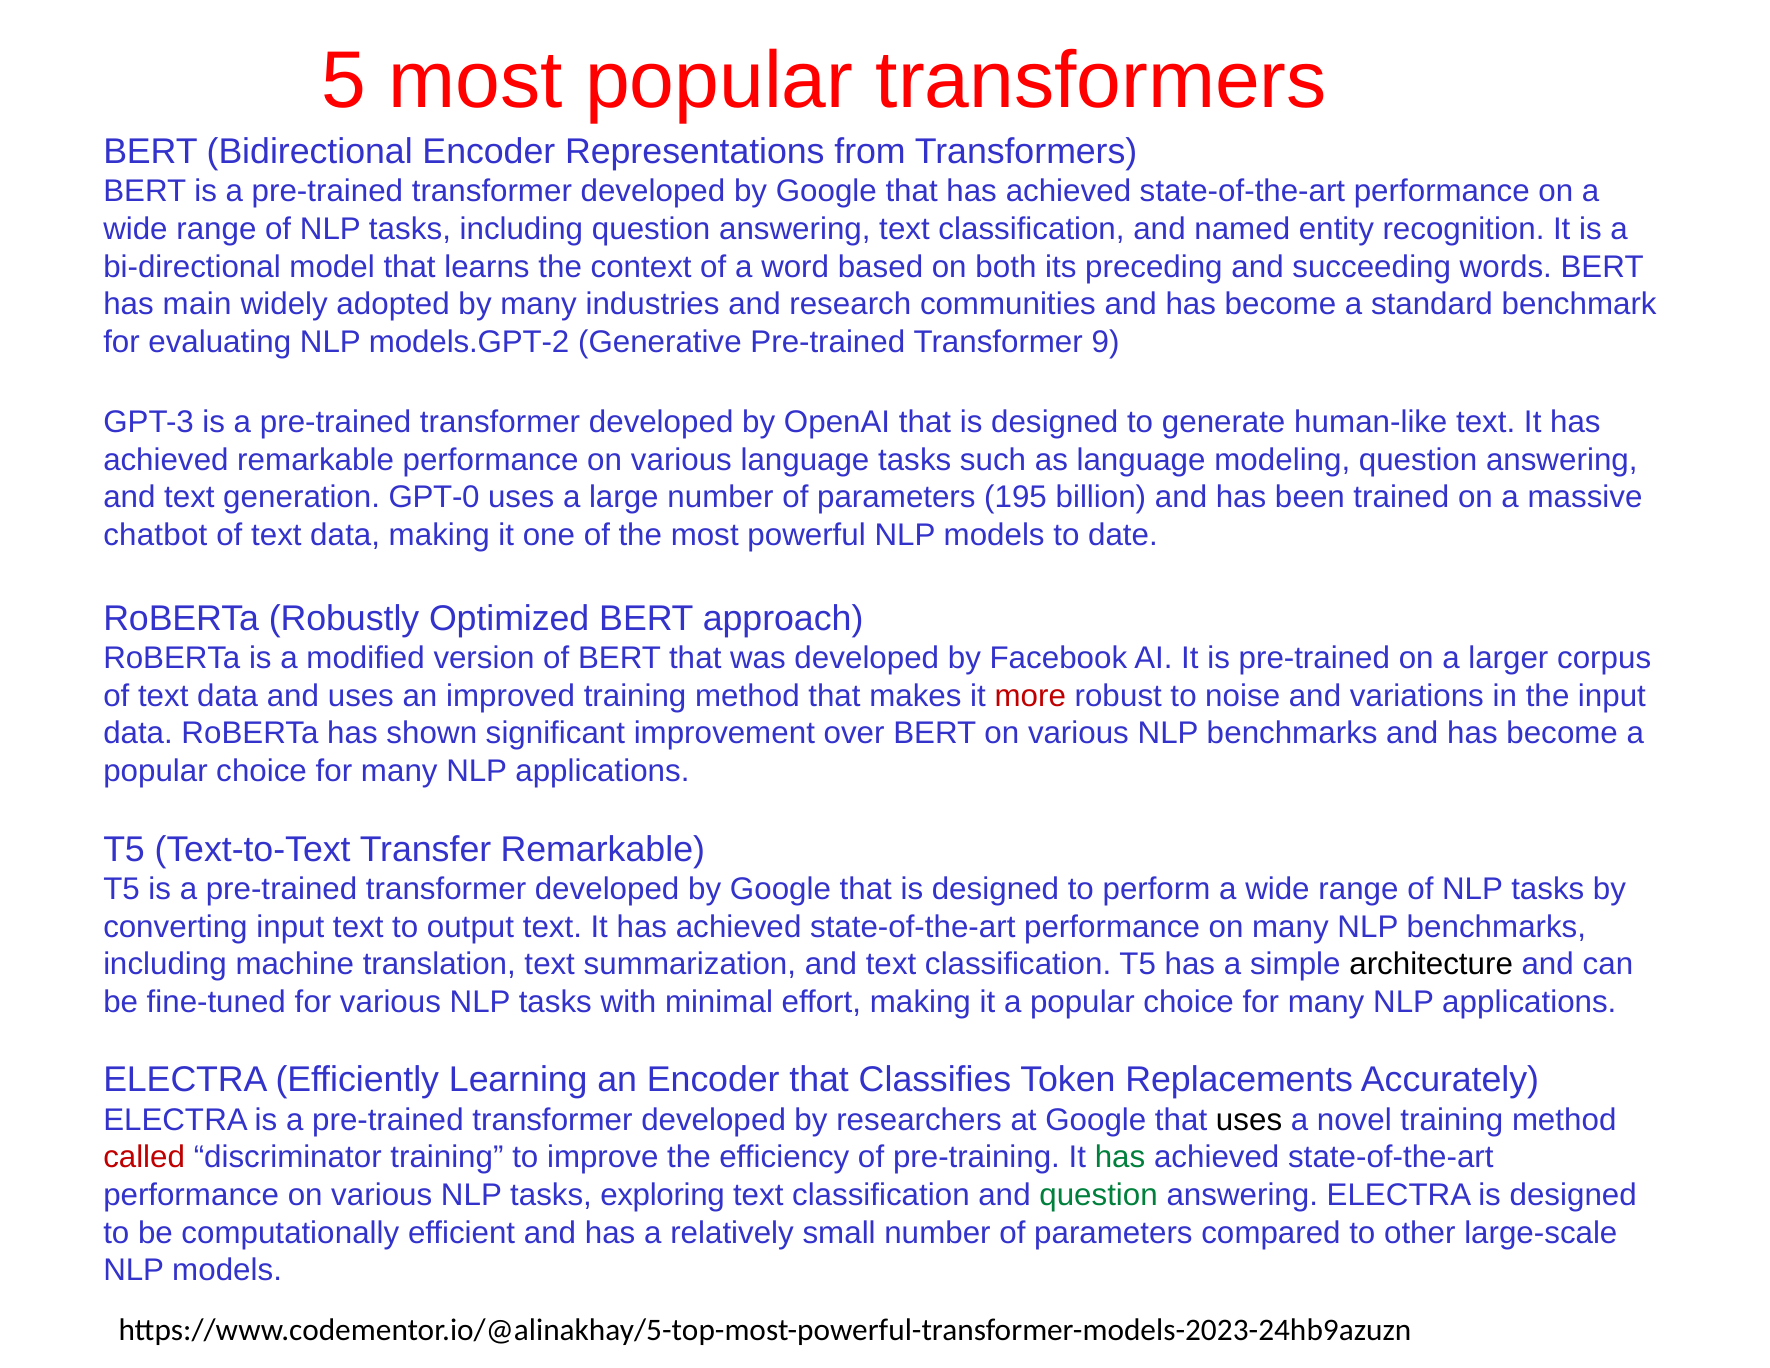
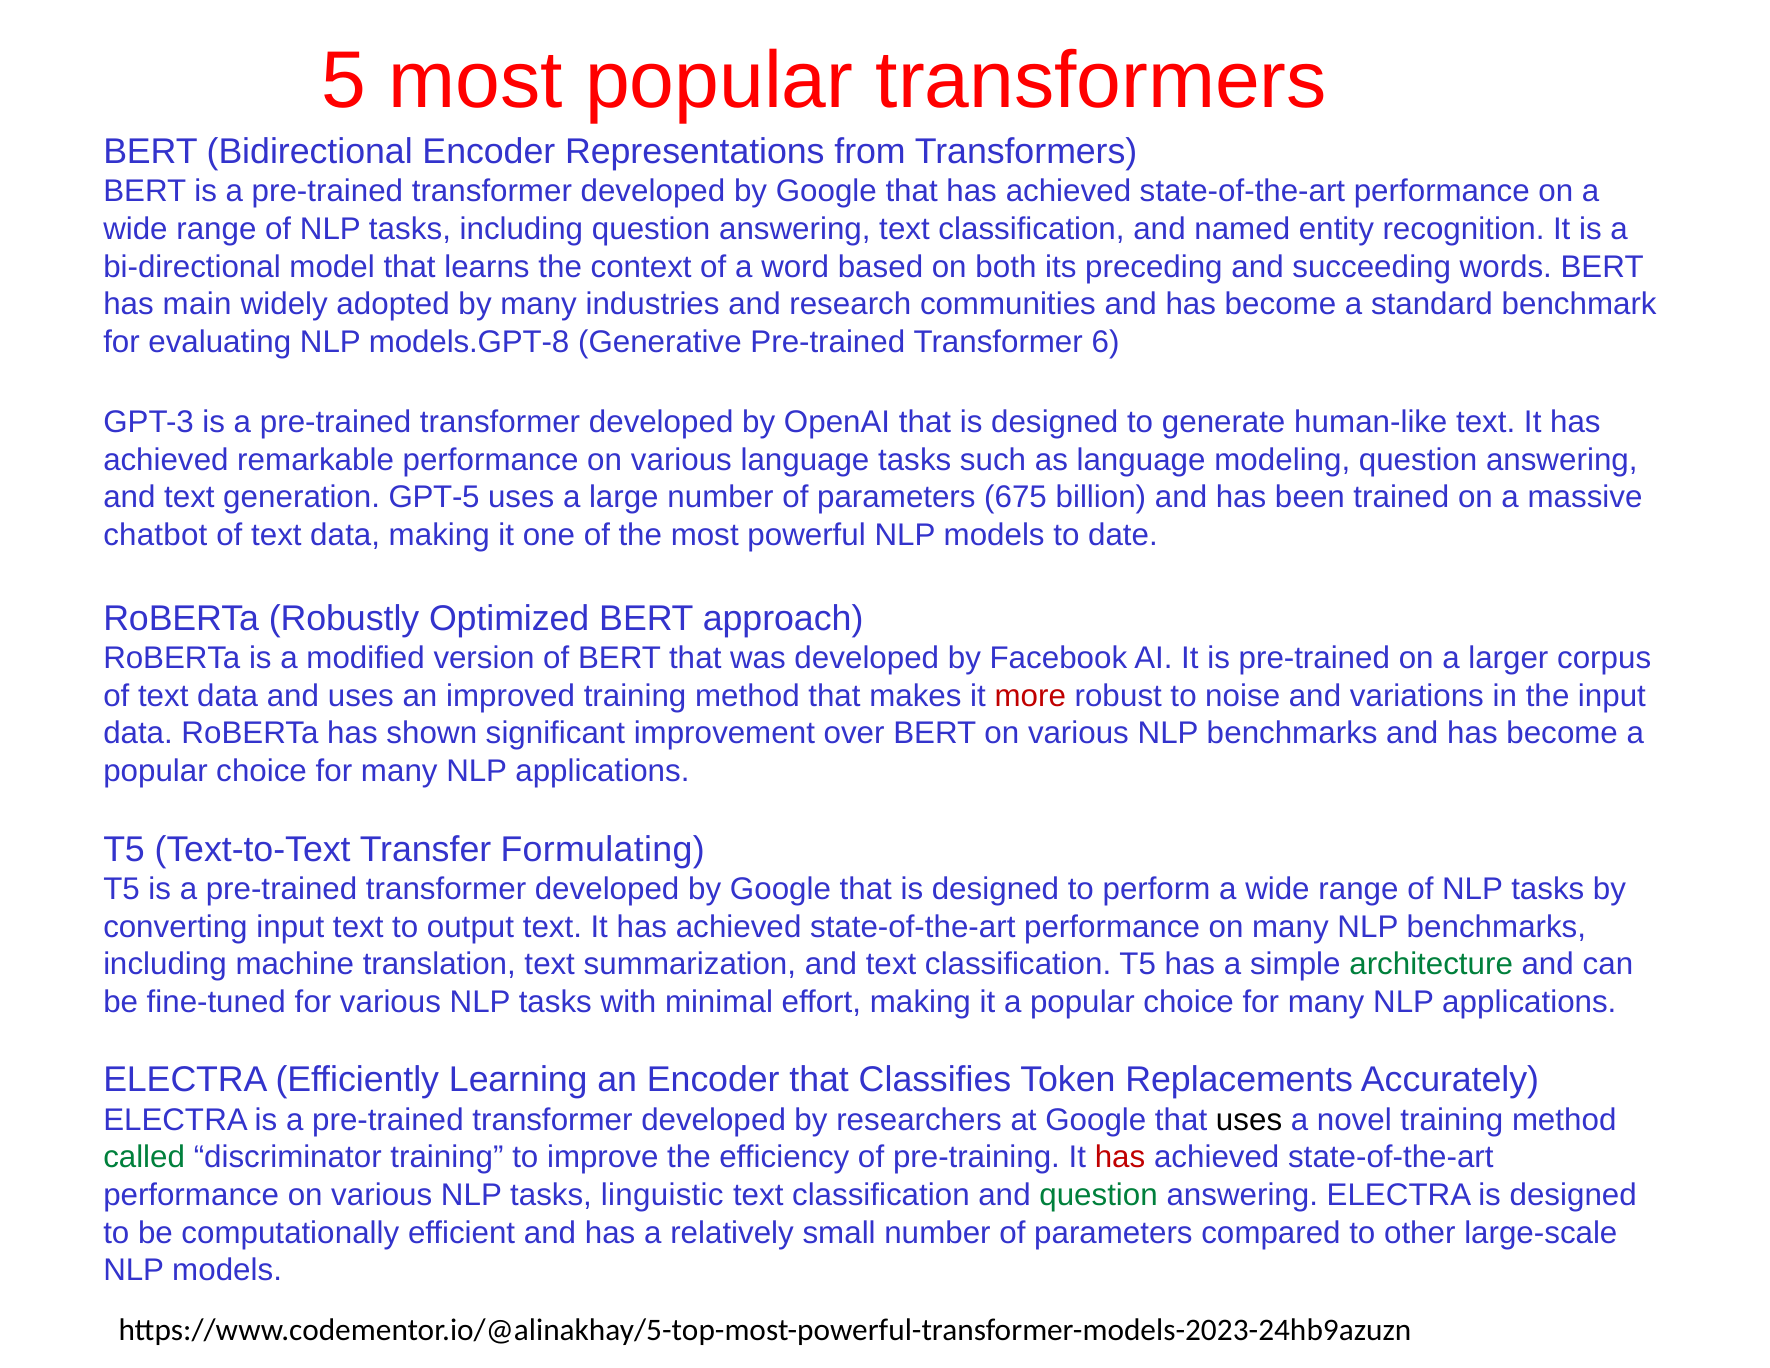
models.GPT-2: models.GPT-2 -> models.GPT-8 (469, 342)
9: 9 -> 6 (1106, 342)
GPT-0: GPT-0 -> GPT-5 (434, 497)
195: 195 -> 675 (1016, 497)
Transfer Remarkable: Remarkable -> Formulating (603, 849)
architecture colour: black -> green (1431, 964)
called colour: red -> green (144, 1157)
has colour: green -> red (1120, 1157)
exploring: exploring -> linguistic (662, 1195)
